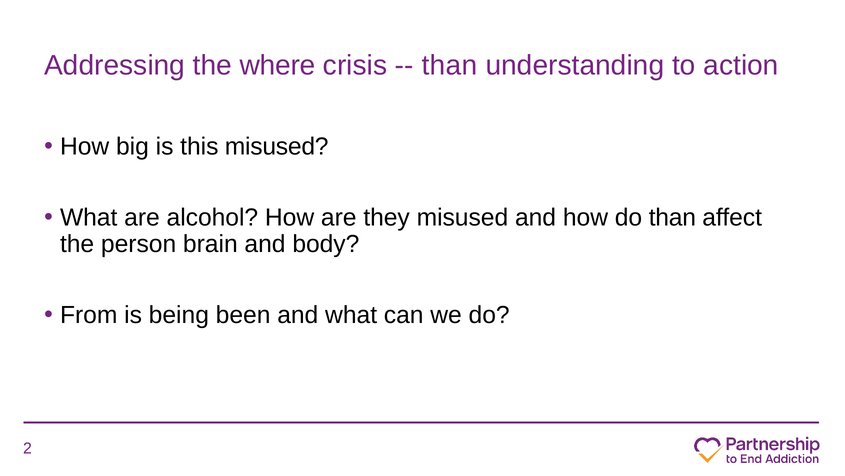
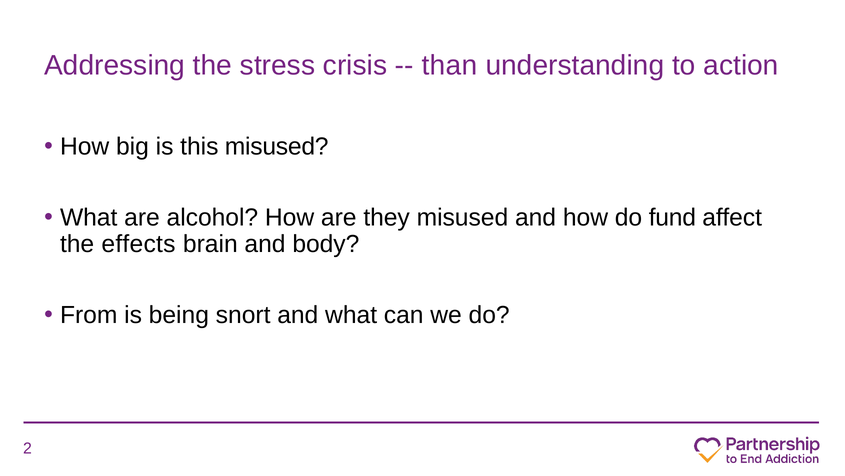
where: where -> stress (278, 65)
do than: than -> fund (672, 217)
person: person -> effects (138, 244)
been: been -> snort (243, 315)
